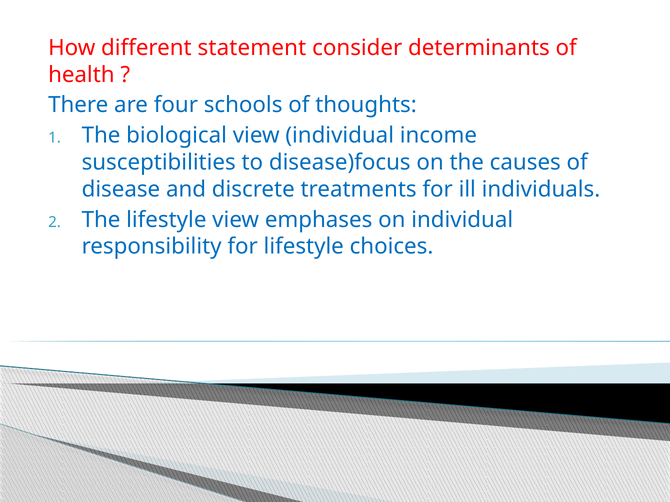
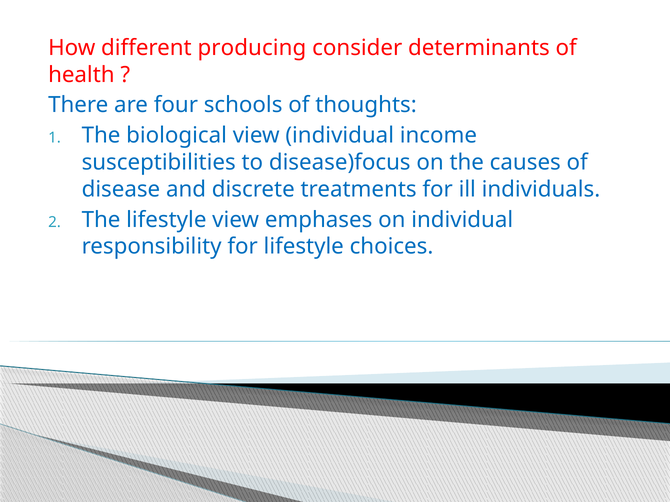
statement: statement -> producing (252, 48)
